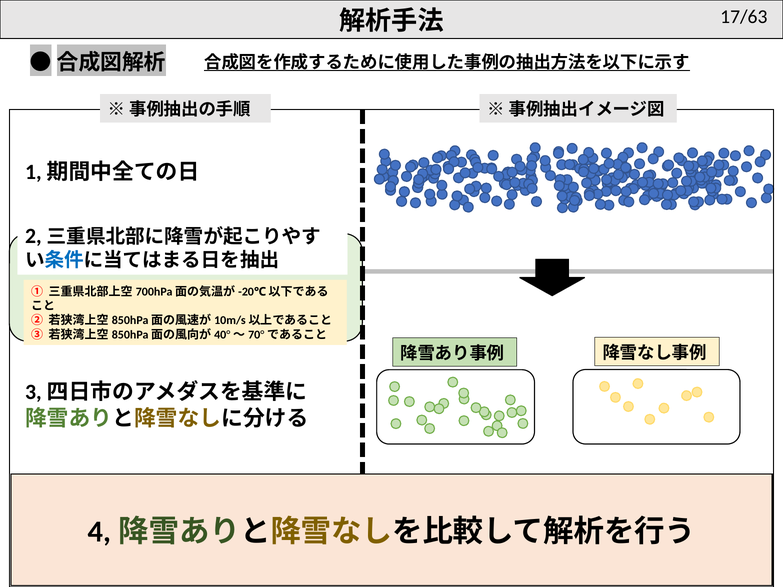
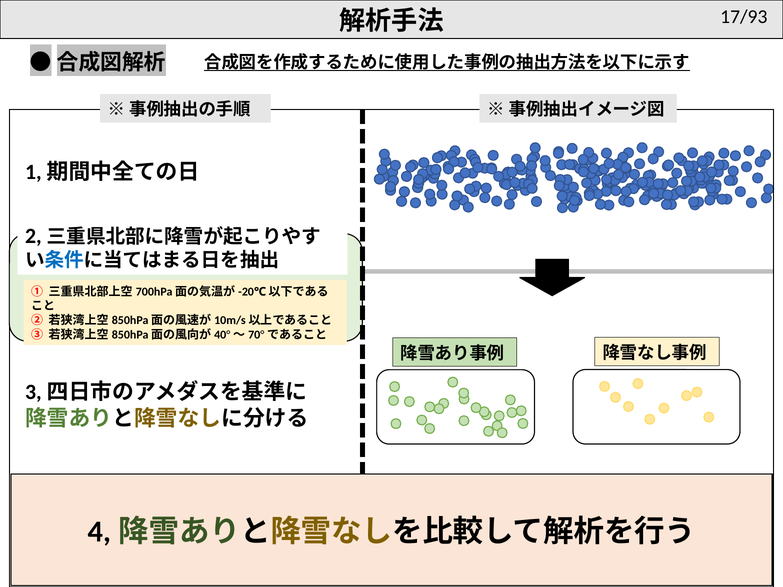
17/63: 17/63 -> 17/93 (744, 17)
